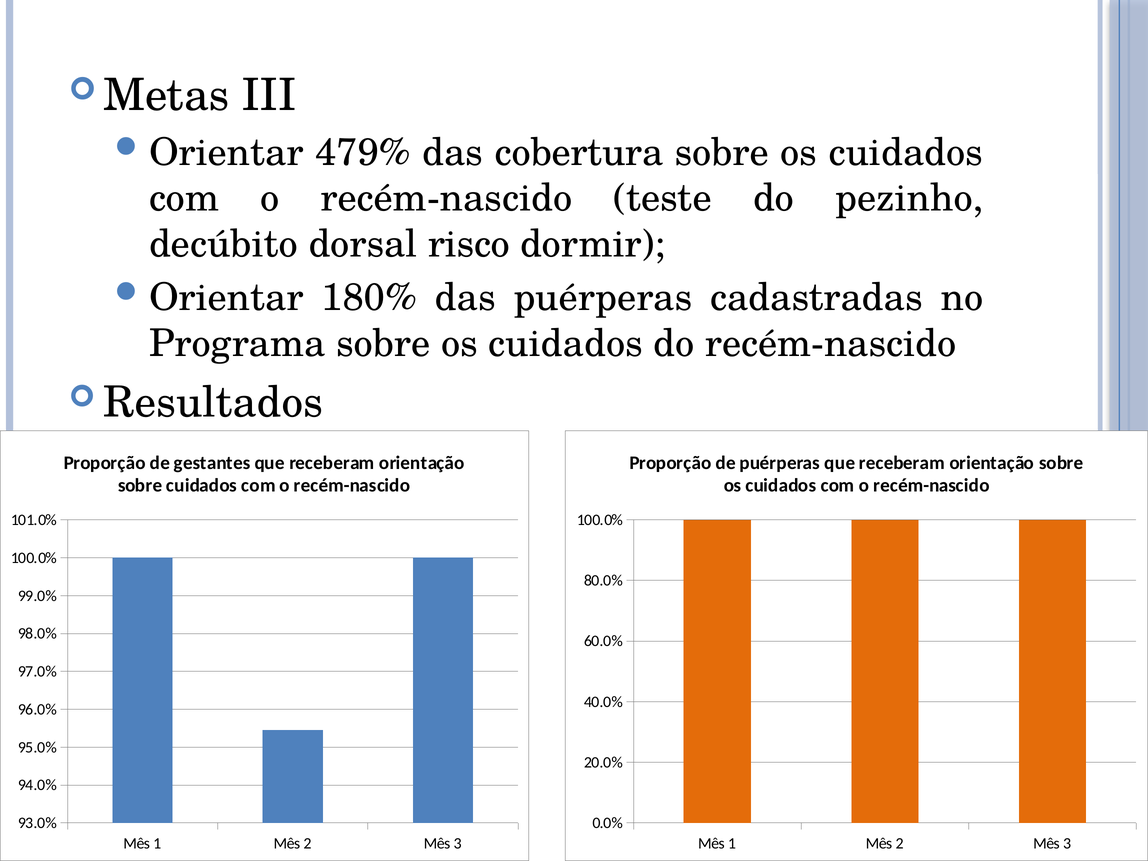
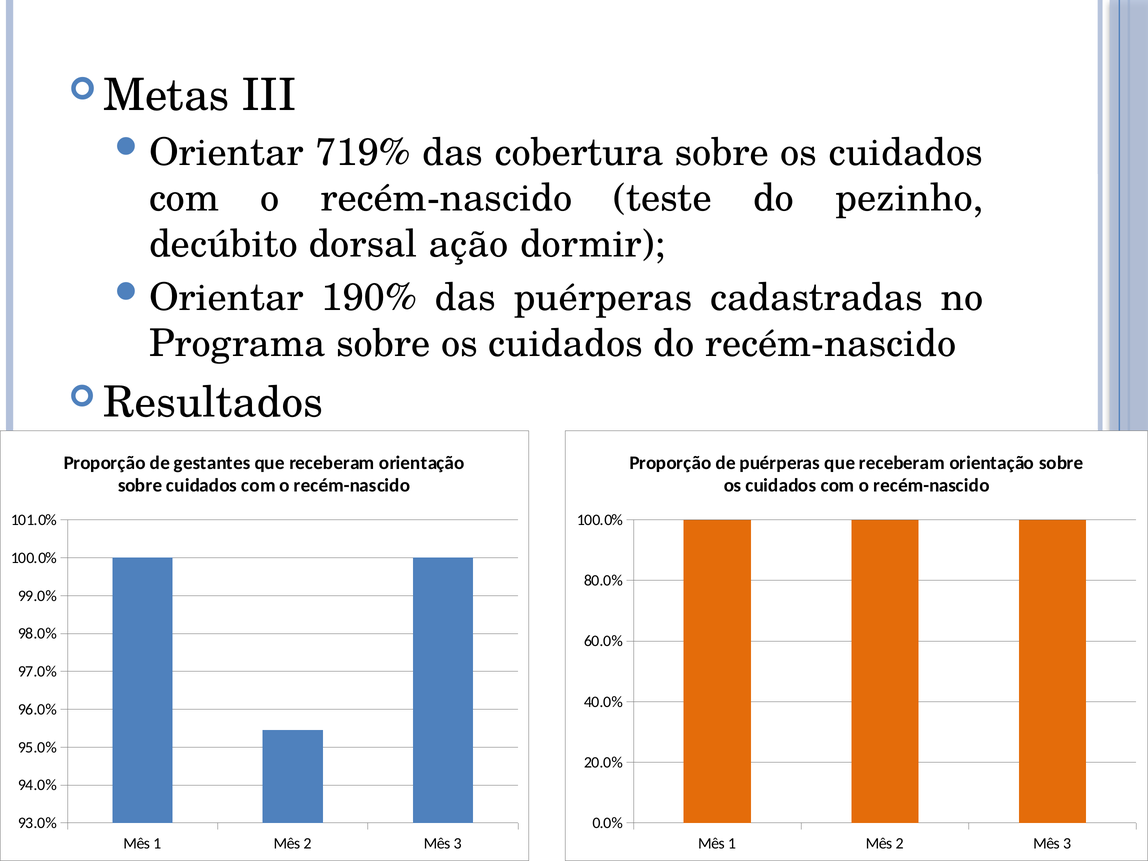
479%: 479% -> 719% (363, 152)
risco: risco -> ação (469, 244)
180%: 180% -> 190% (369, 298)
